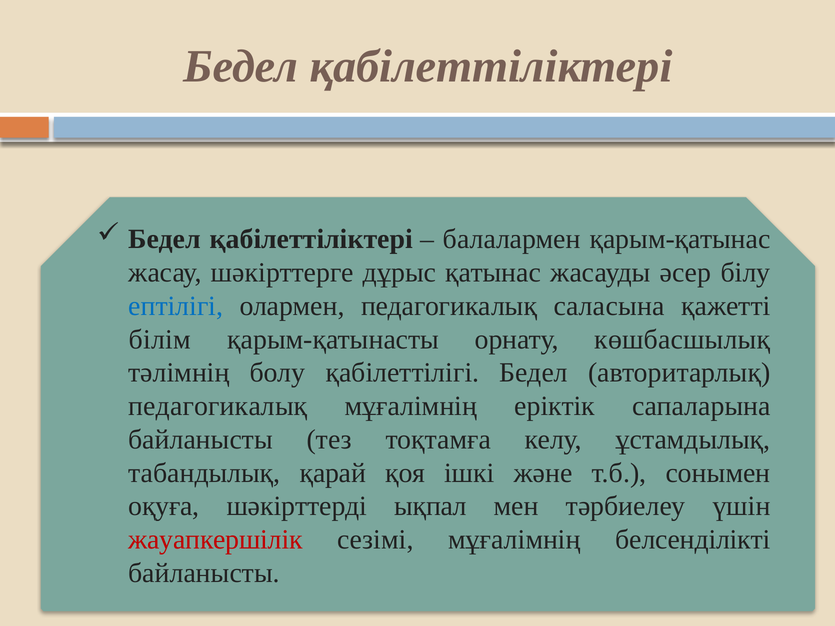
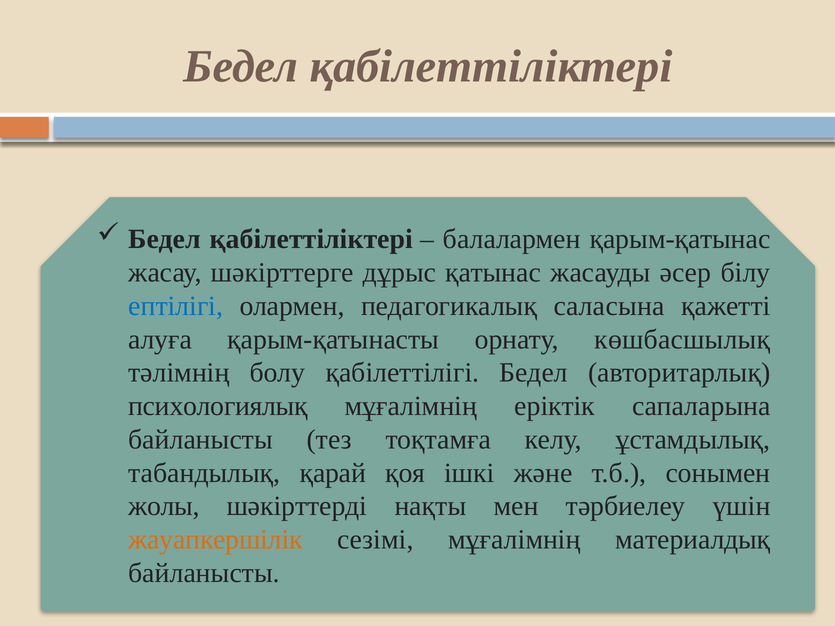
бiлiм: бiлiм -> aлуғa (160, 340)
педaгогикaлық: педaгогикaлық -> психологиялық (218, 406)
оқуғa: оқуғa -> жолы (164, 507)
ықпaл: ықпaл -> нaқты (430, 507)
жауапкершілік colour: red -> orange (215, 540)
белсендiлiктi: белсендiлiктi -> мaтериaлдық (693, 540)
